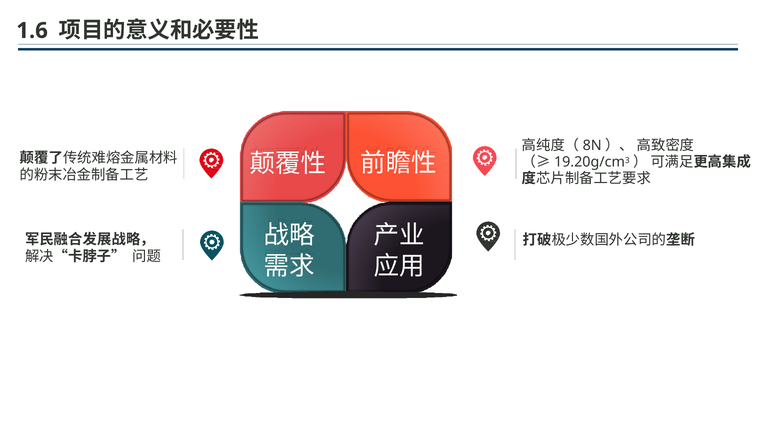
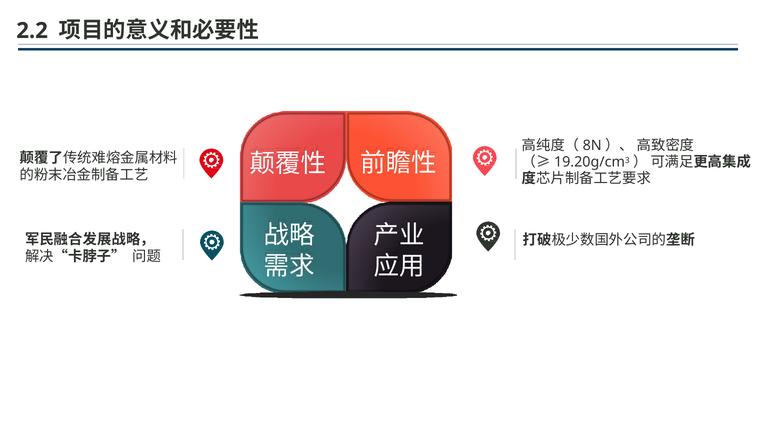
1.6: 1.6 -> 2.2 (32, 31)
